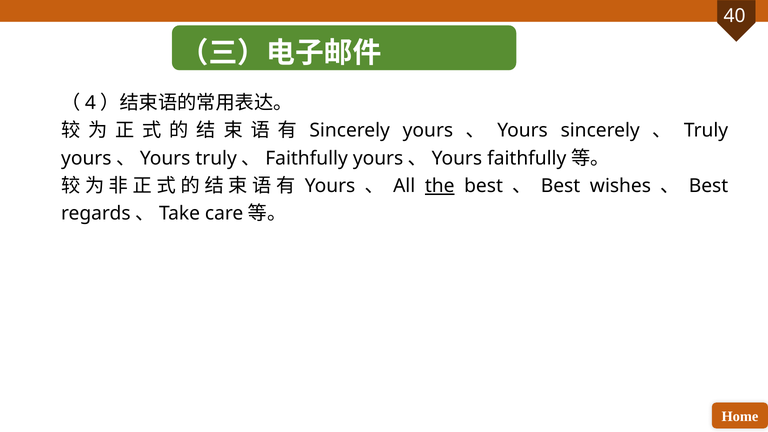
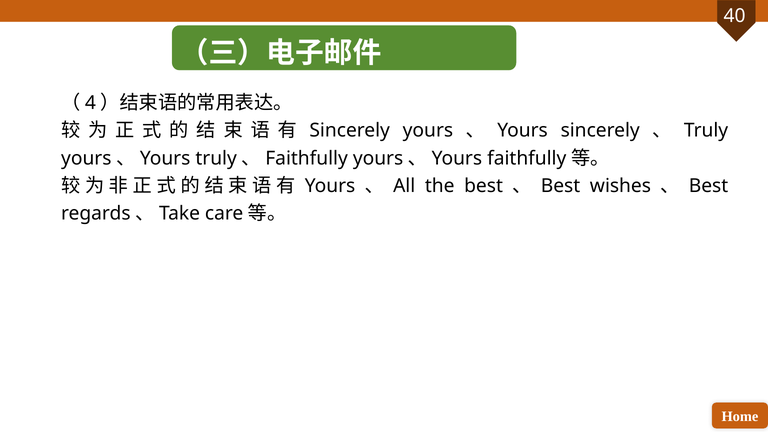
the underline: present -> none (440, 186)
